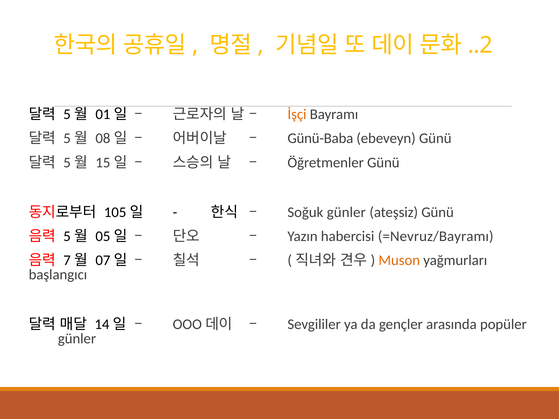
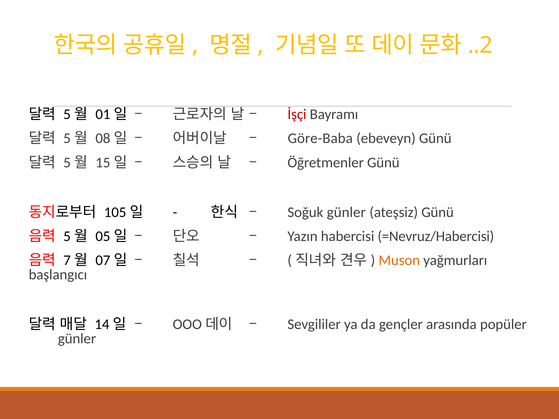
İşçi colour: orange -> red (297, 114)
Günü-Baba: Günü-Baba -> Göre-Baba (320, 138)
=Nevruz/Bayramı: =Nevruz/Bayramı -> =Nevruz/Habercisi (436, 236)
